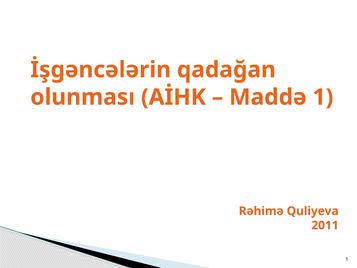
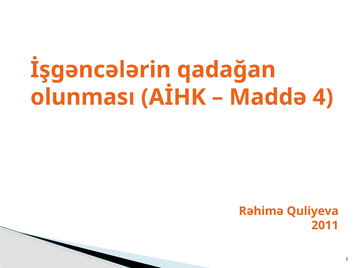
Maddə 1: 1 -> 4 (323, 97)
